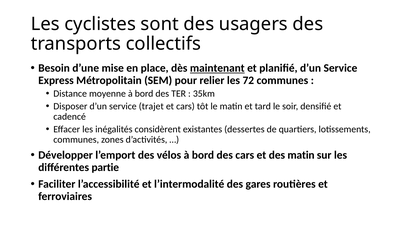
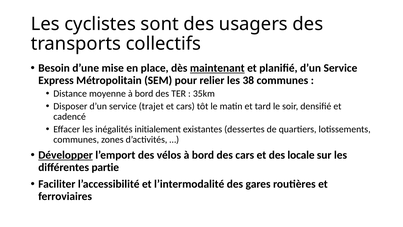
72: 72 -> 38 (248, 80)
considèrent: considèrent -> initialement (158, 129)
Développer underline: none -> present (66, 155)
des matin: matin -> locale (301, 155)
